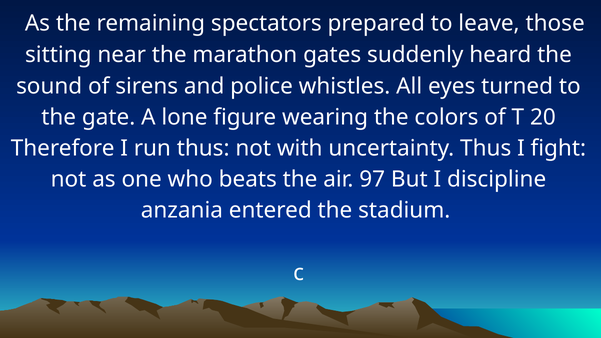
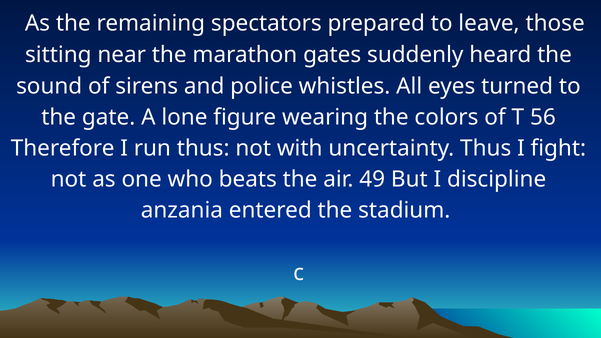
20: 20 -> 56 (543, 117)
97: 97 -> 49 (372, 179)
